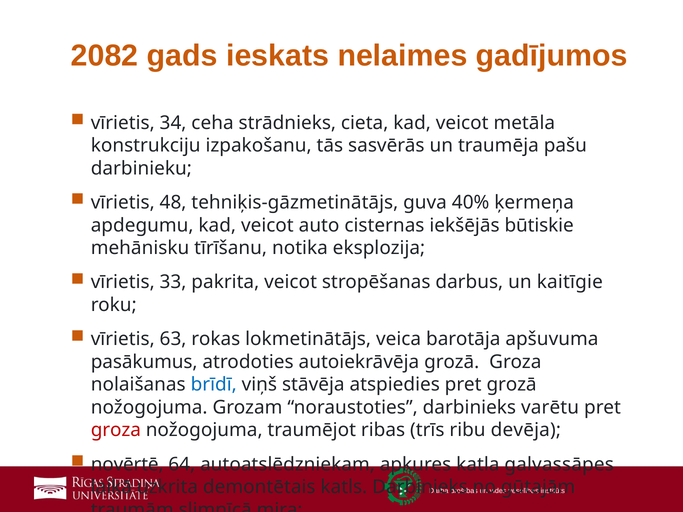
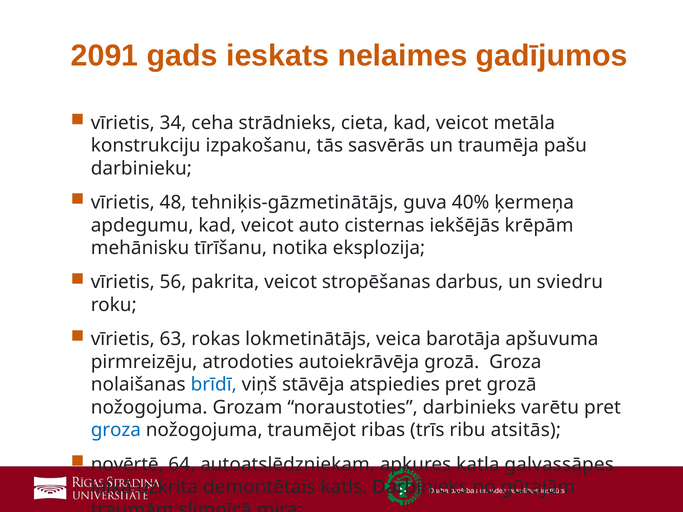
2082: 2082 -> 2091 (105, 56)
būtiskie: būtiskie -> krēpām (539, 225)
33: 33 -> 56 (173, 282)
kaitīgie: kaitīgie -> sviedru (570, 282)
pasākumus: pasākumus -> pirmreizēju (144, 362)
groza colour: red -> blue (116, 430)
devēja: devēja -> atsitās (526, 430)
